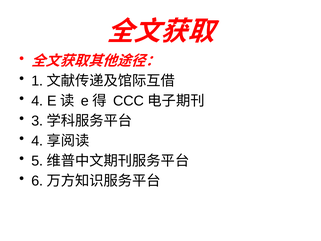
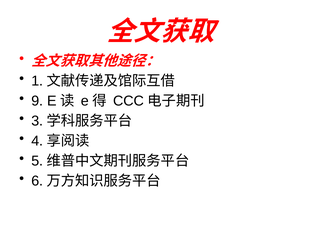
4: 4 -> 9 (37, 101)
